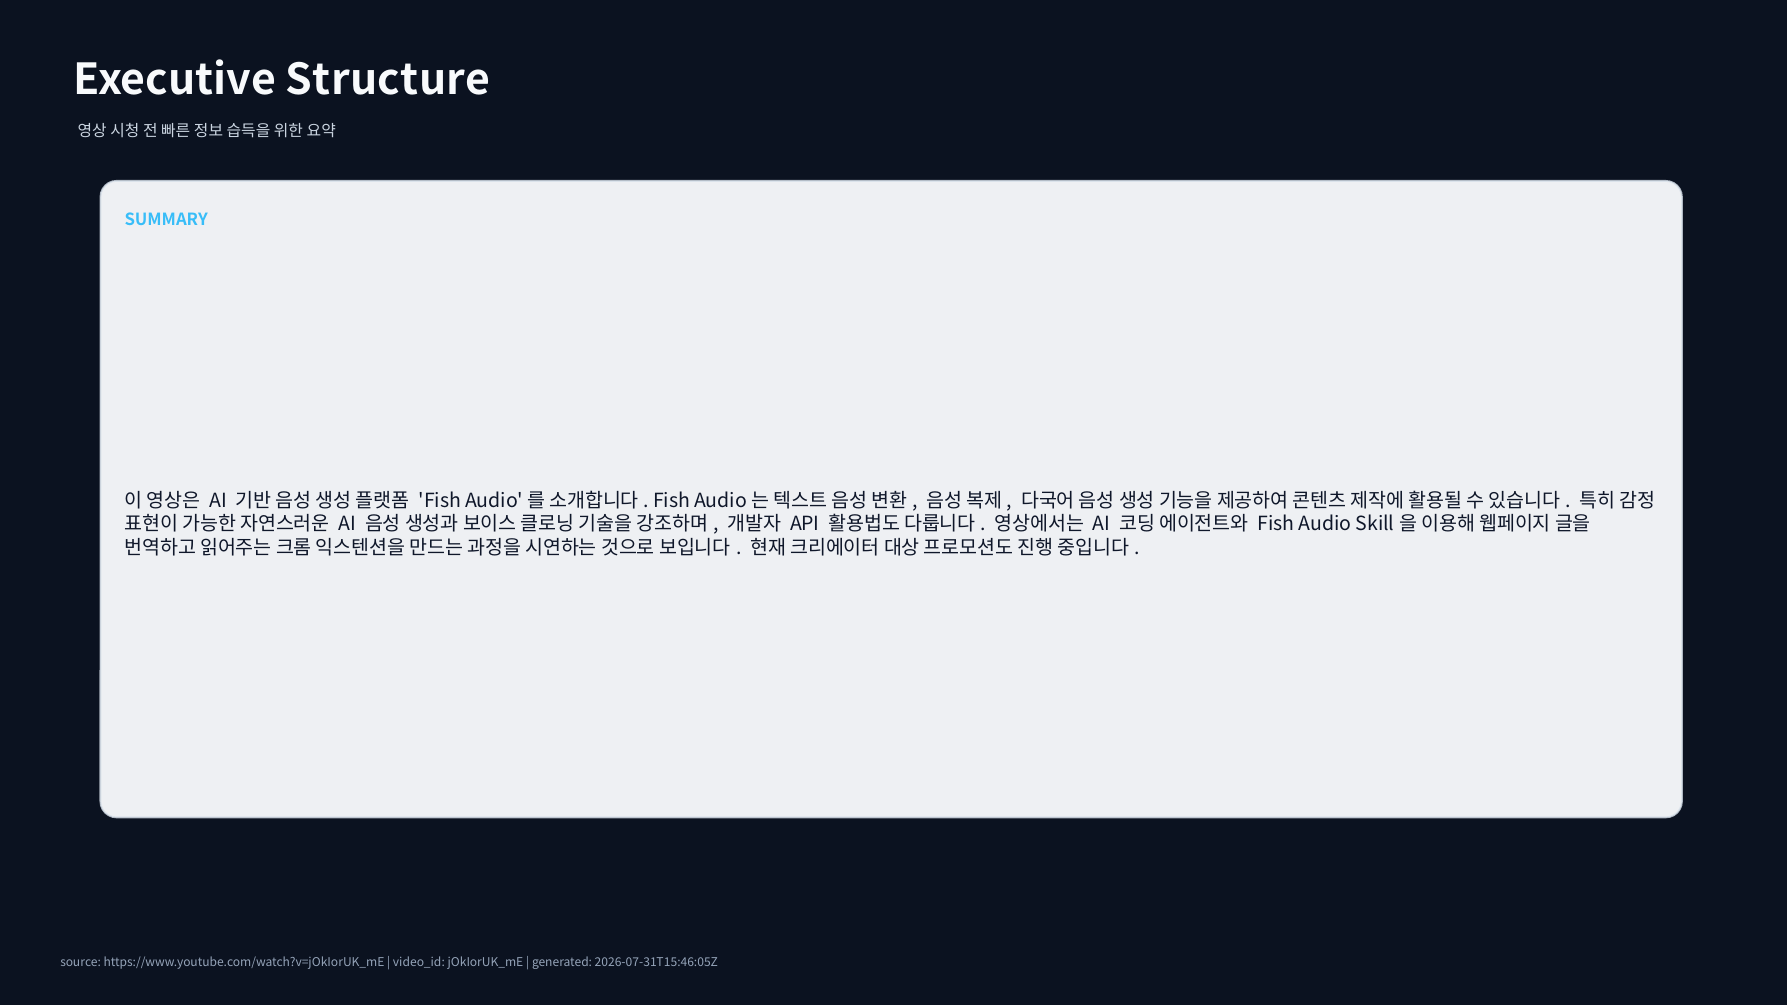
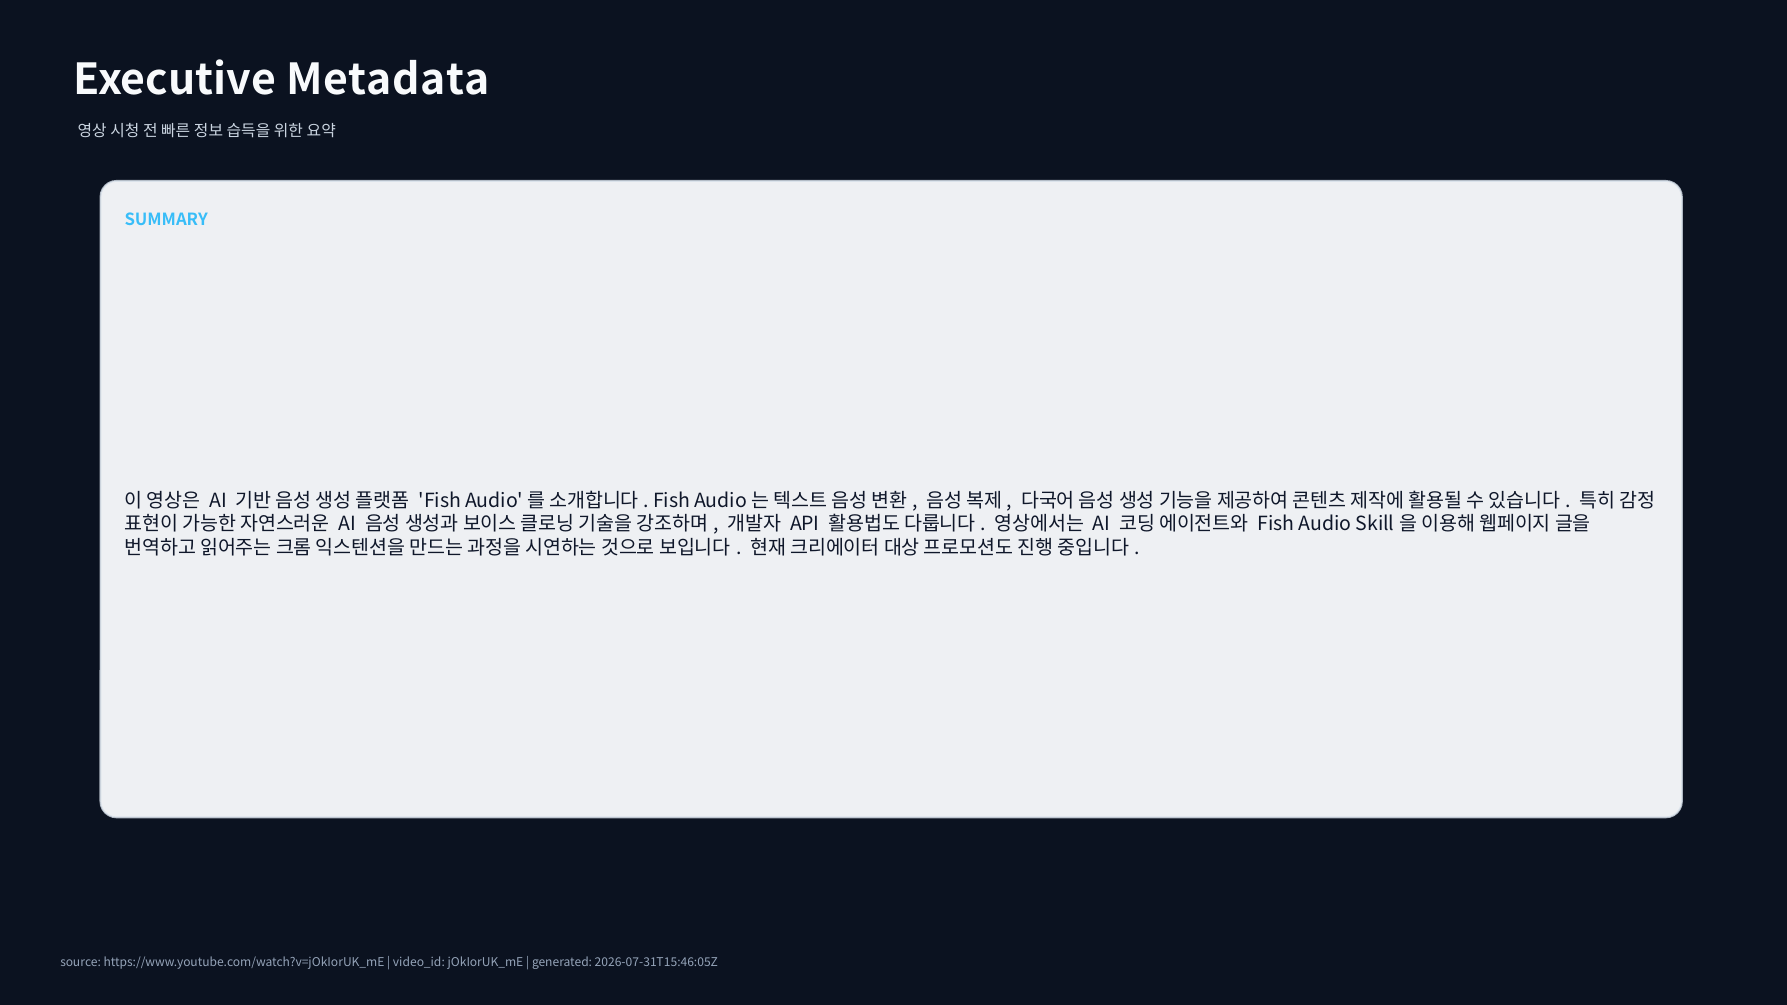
Structure: Structure -> Metadata (388, 80)
